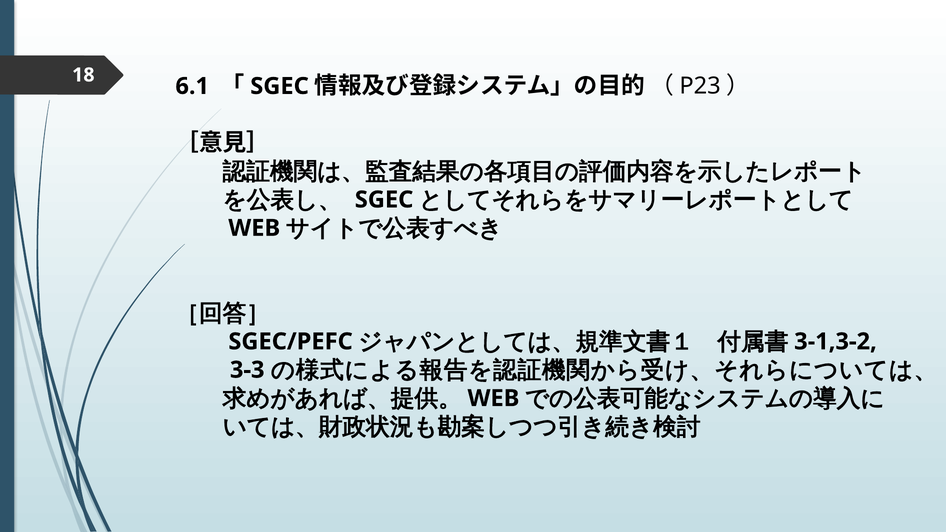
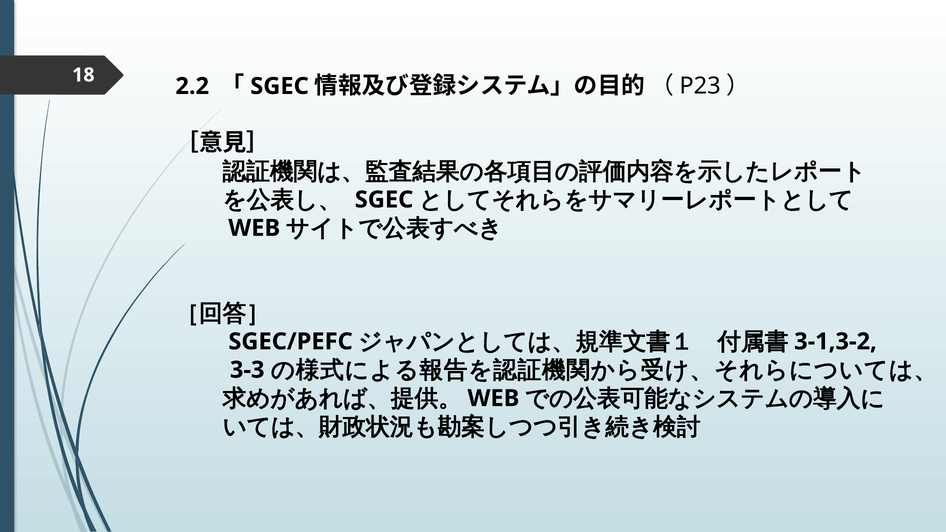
6.1: 6.1 -> 2.2 (192, 86)
